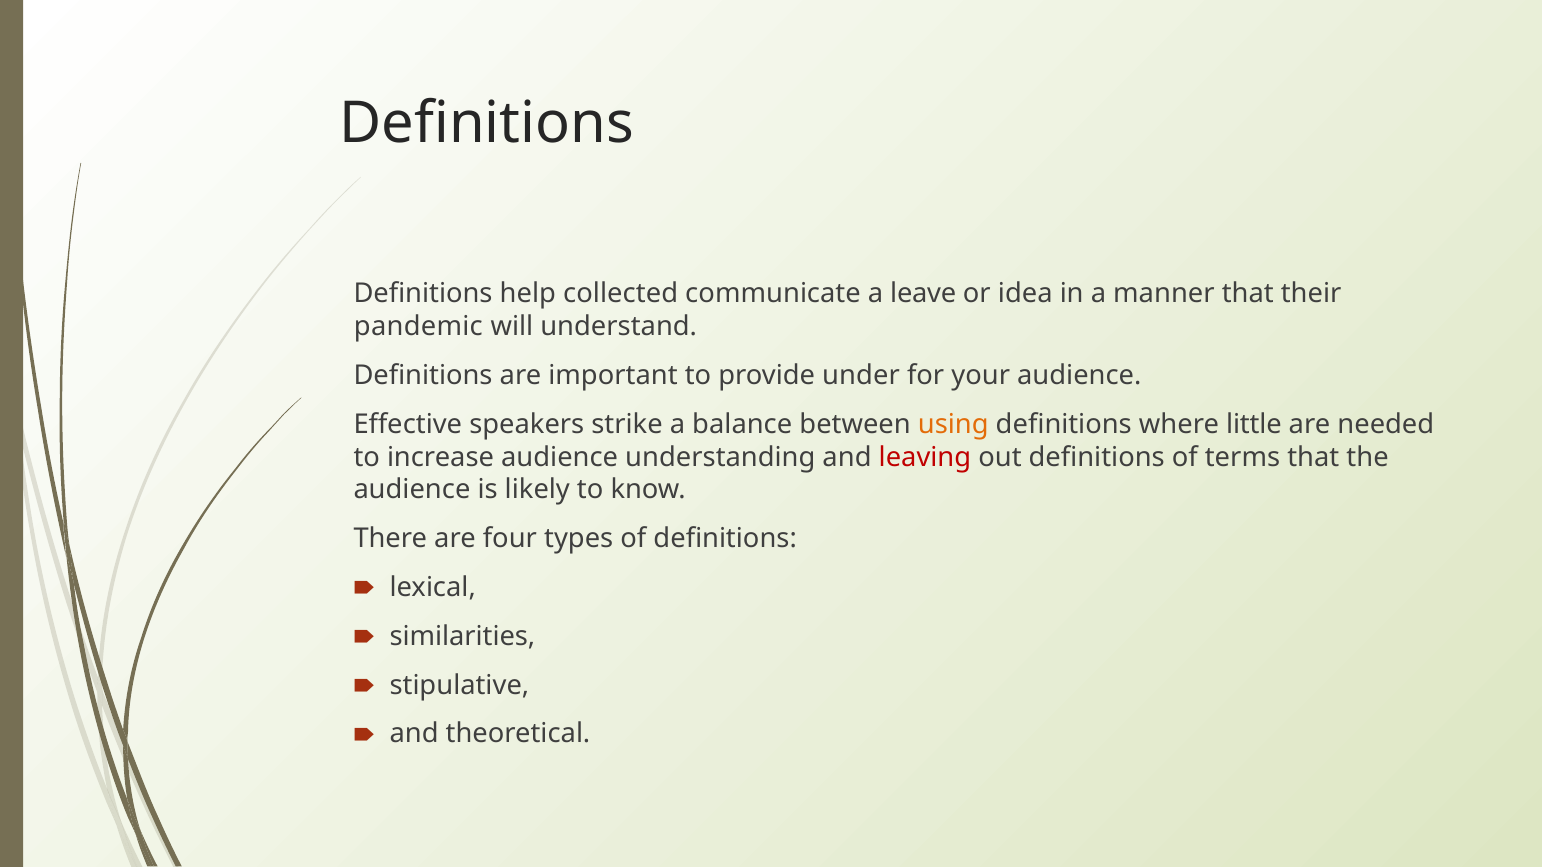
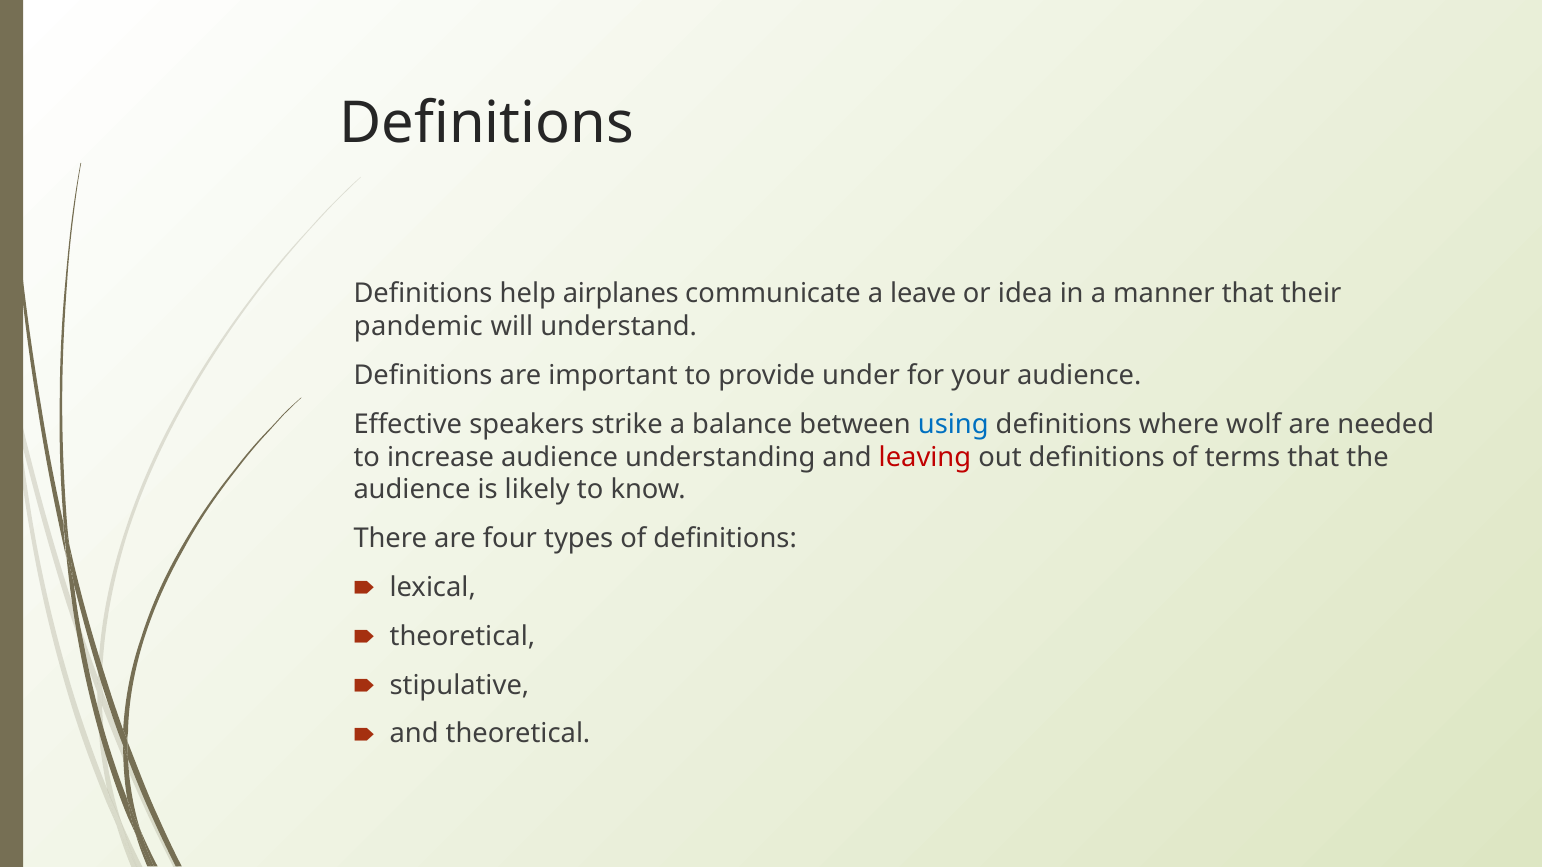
collected: collected -> airplanes (621, 294)
using colour: orange -> blue (953, 424)
little: little -> wolf (1254, 424)
similarities: similarities -> theoretical (462, 637)
